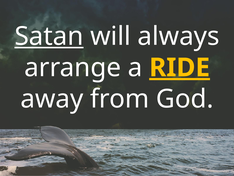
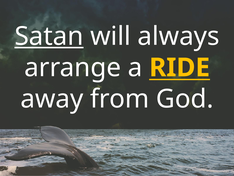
RIDE underline: present -> none (180, 67)
